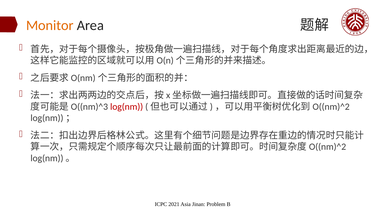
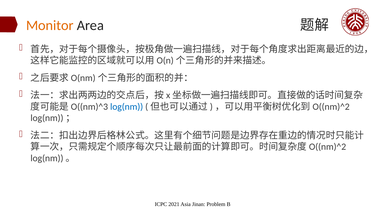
log(nm colour: red -> blue (127, 107)
